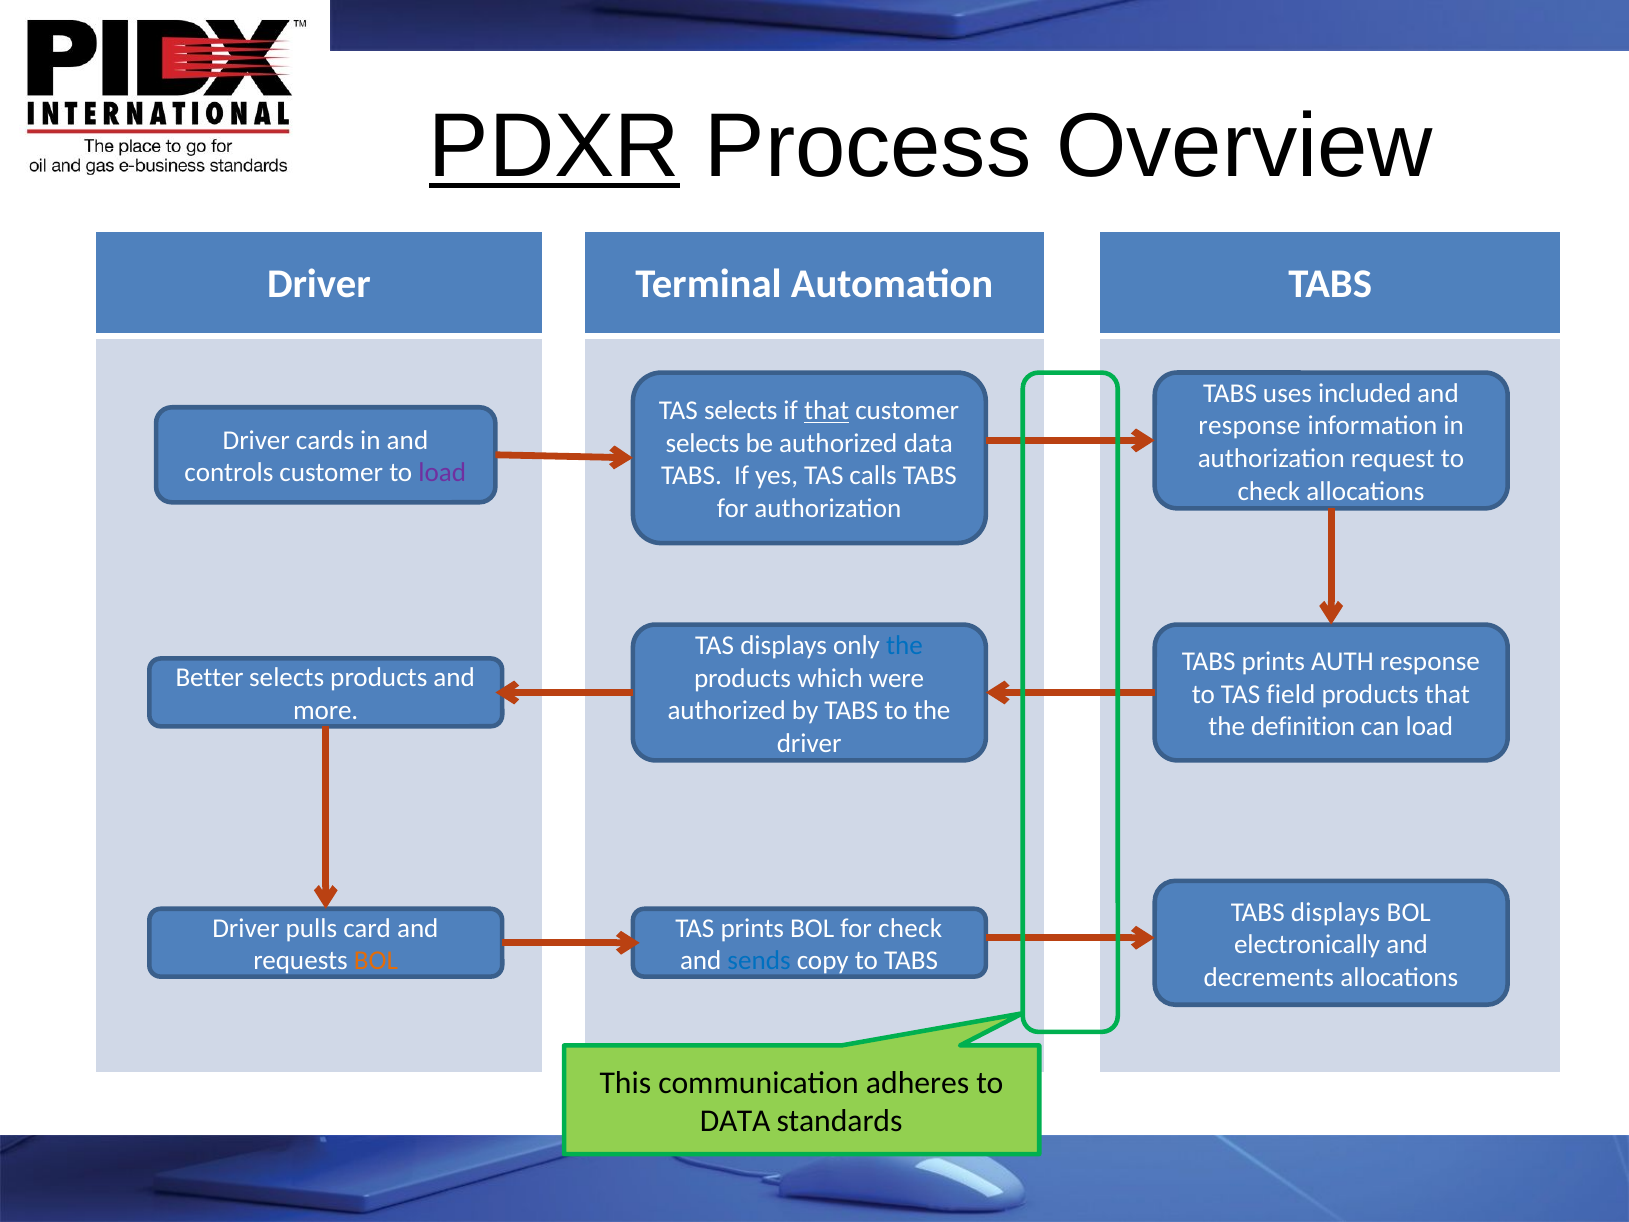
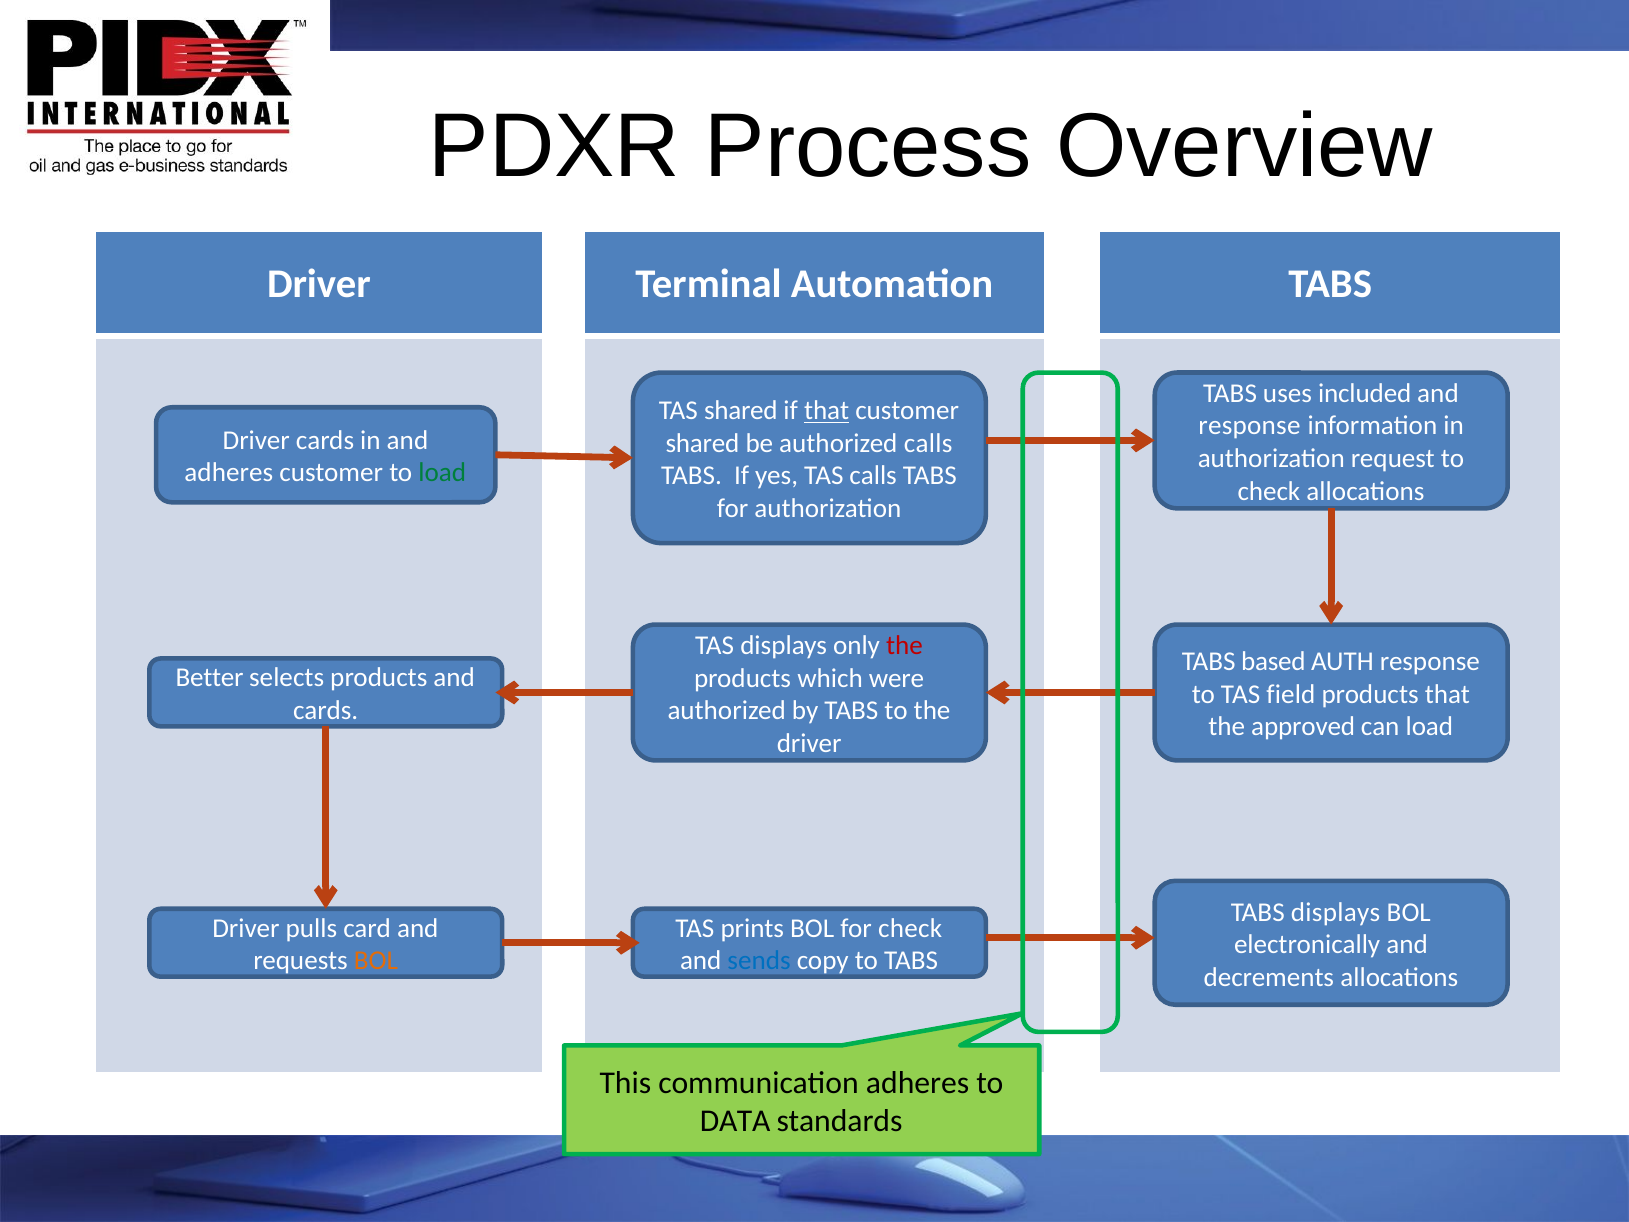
PDXR underline: present -> none (554, 147)
TAS selects: selects -> shared (741, 411)
selects: selects -> shared (703, 443)
authorized data: data -> calls (928, 443)
controls: controls -> adheres (229, 473)
load colour: purple -> green (442, 473)
the colour: blue -> red (905, 645)
TABS prints: prints -> based (1273, 662)
more: more -> cards (326, 710)
definition: definition -> approved (1303, 727)
